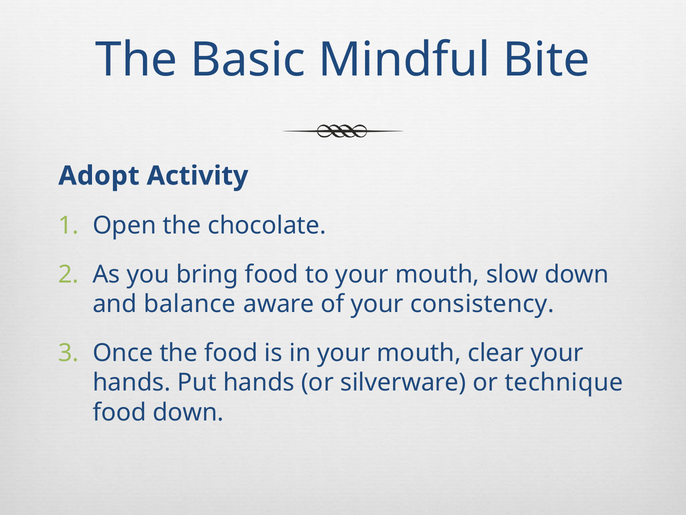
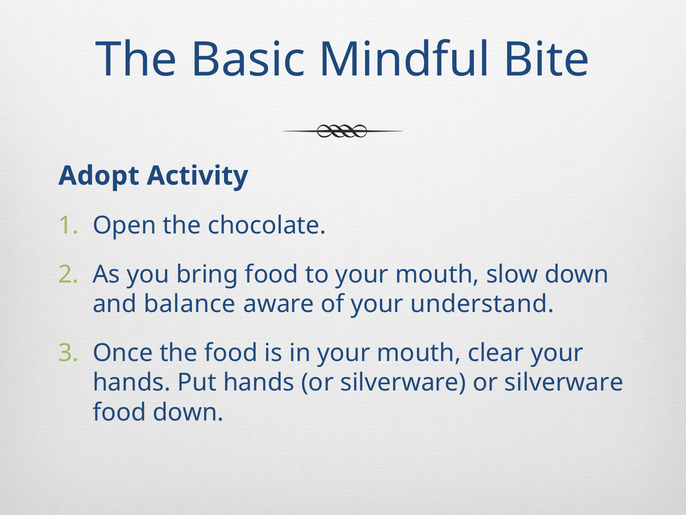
consistency: consistency -> understand (482, 304)
silverware or technique: technique -> silverware (564, 382)
